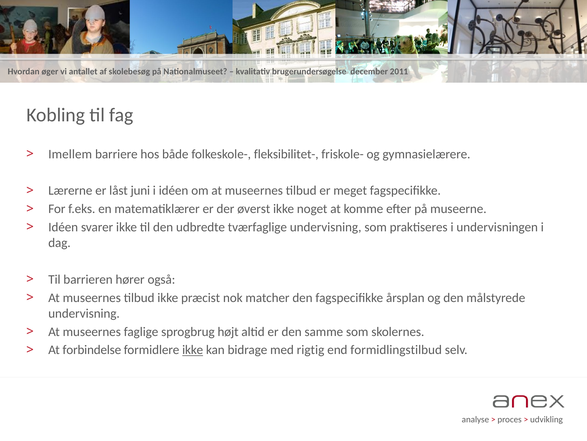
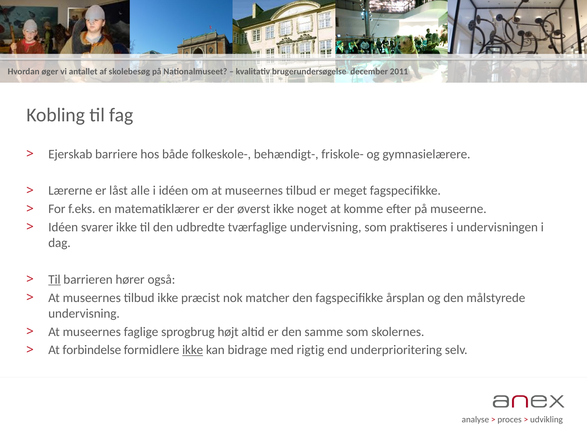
Imellem: Imellem -> Ejerskab (70, 154)
fleksibilitet-: fleksibilitet- -> behændigt- (286, 154)
juni: juni -> alle (140, 190)
Til underline: none -> present (54, 279)
formidlingstilbud: formidlingstilbud -> underprioritering (396, 349)
